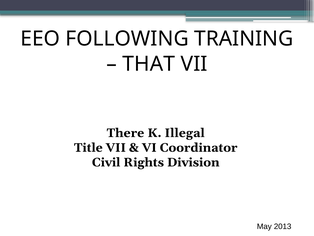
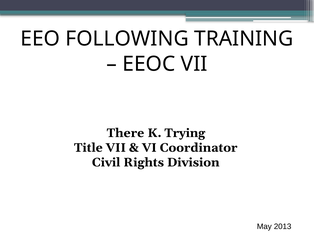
THAT: THAT -> EEOC (149, 64)
Illegal: Illegal -> Trying (185, 133)
